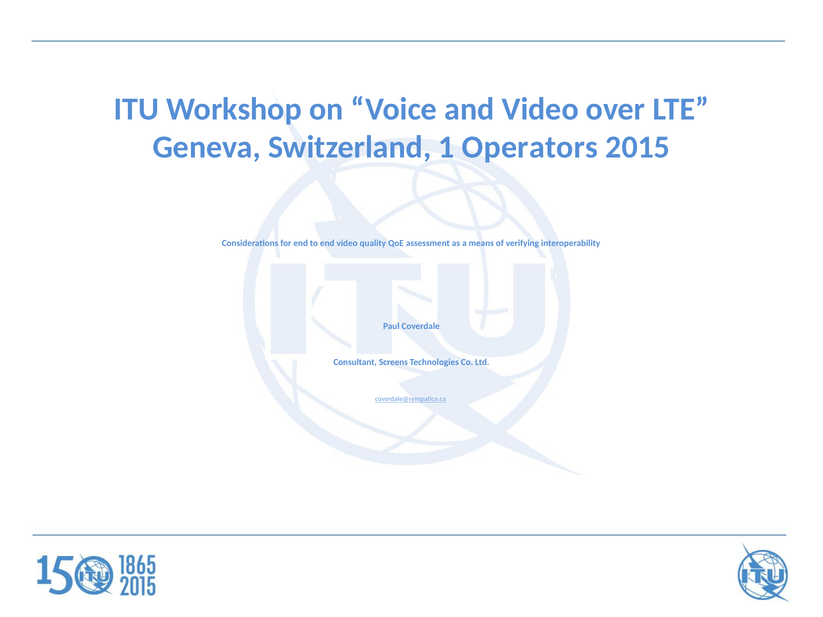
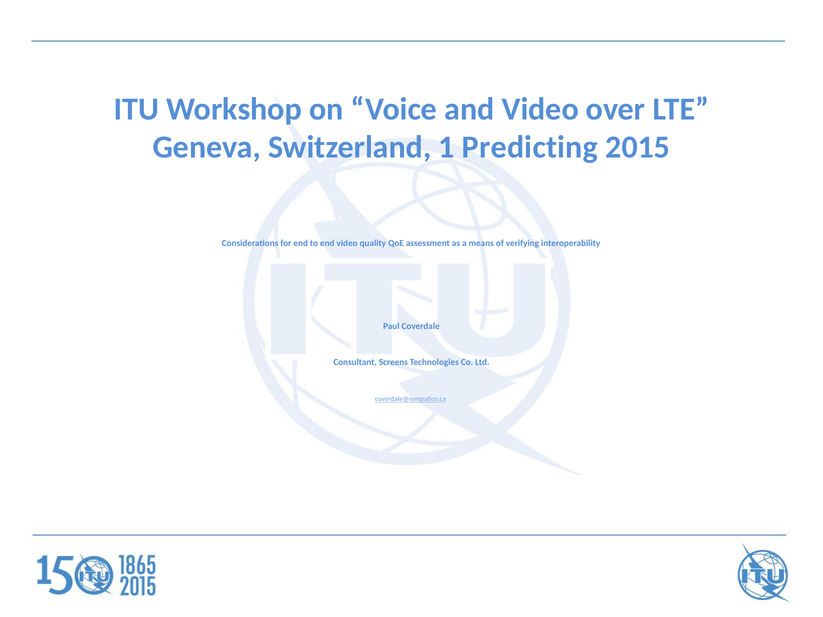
Operators: Operators -> Predicting (530, 147)
